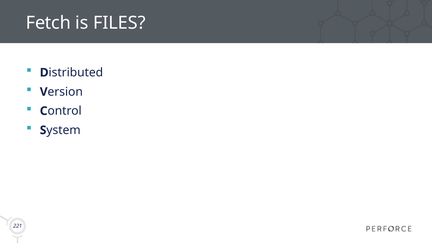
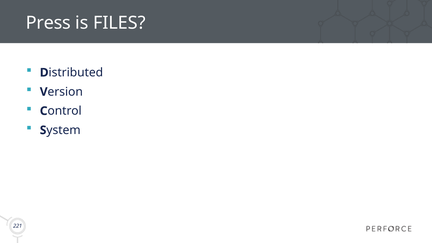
Fetch: Fetch -> Press (48, 23)
